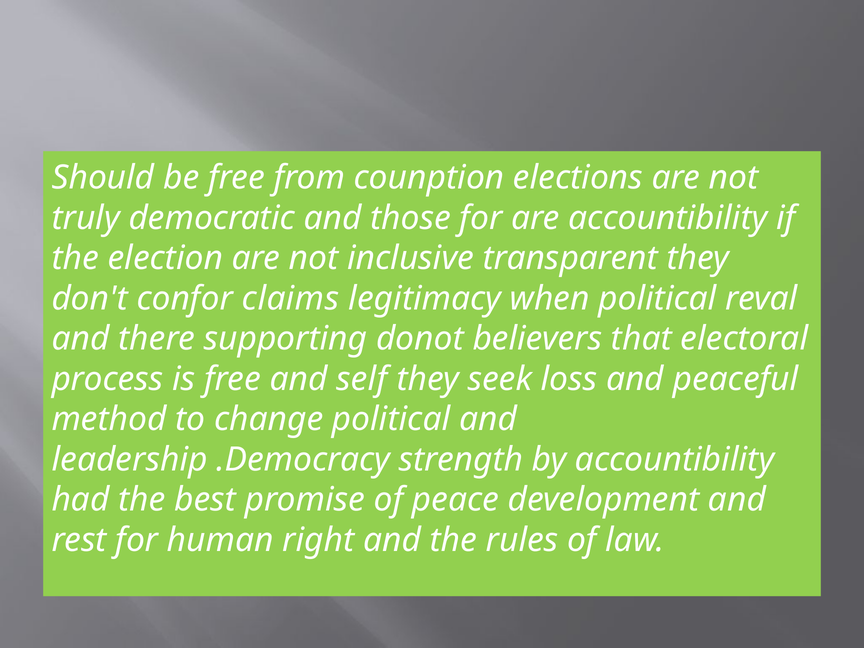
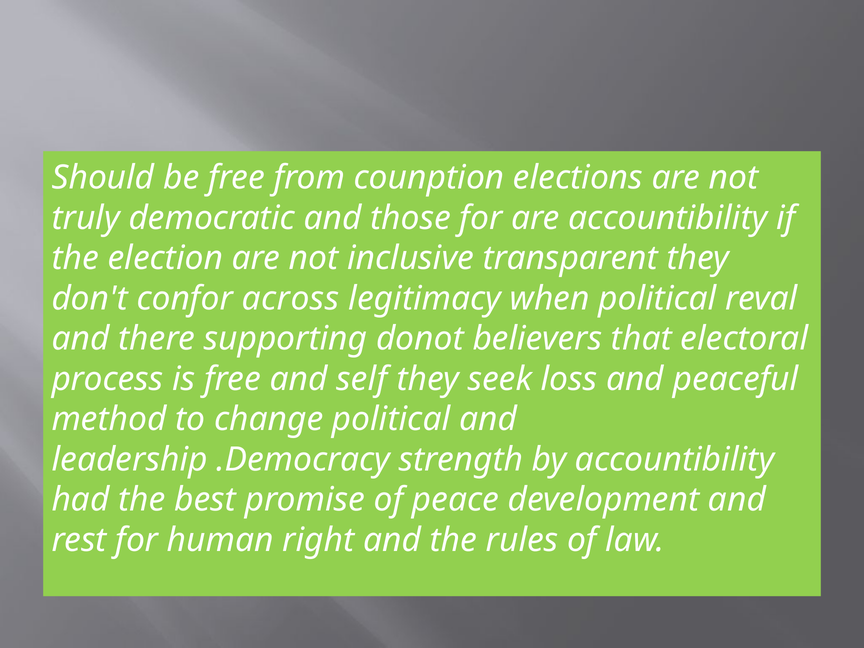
claims: claims -> across (291, 299)
